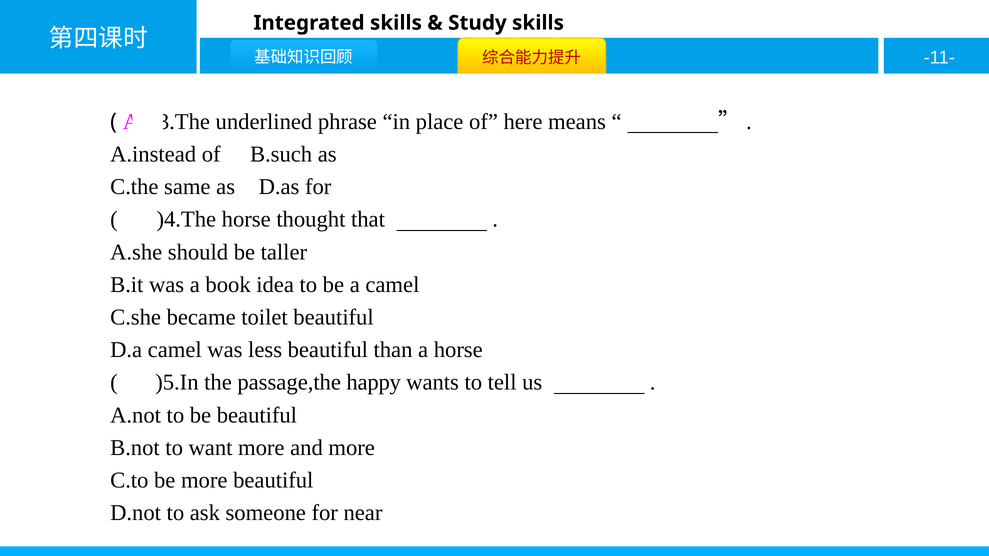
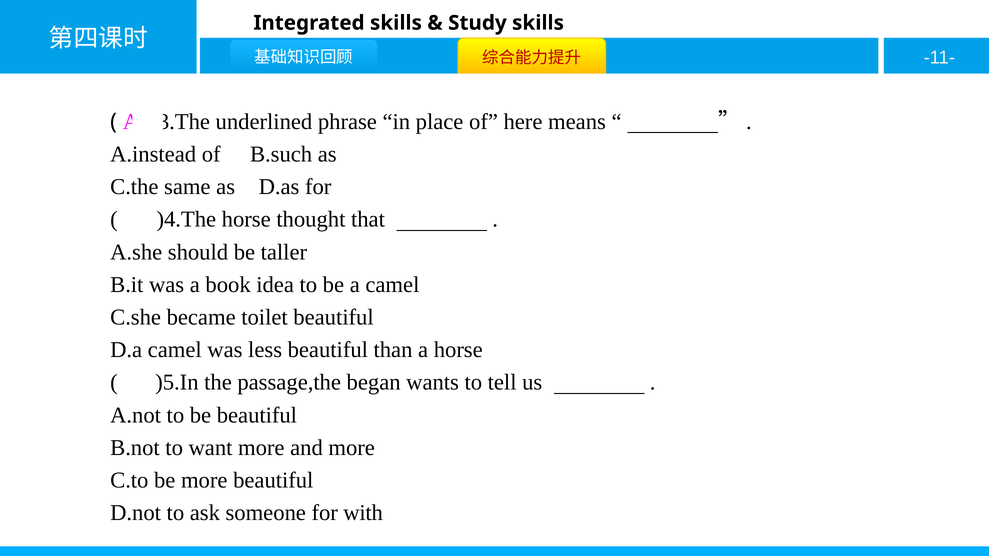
happy: happy -> began (374, 383)
near: near -> with (363, 513)
